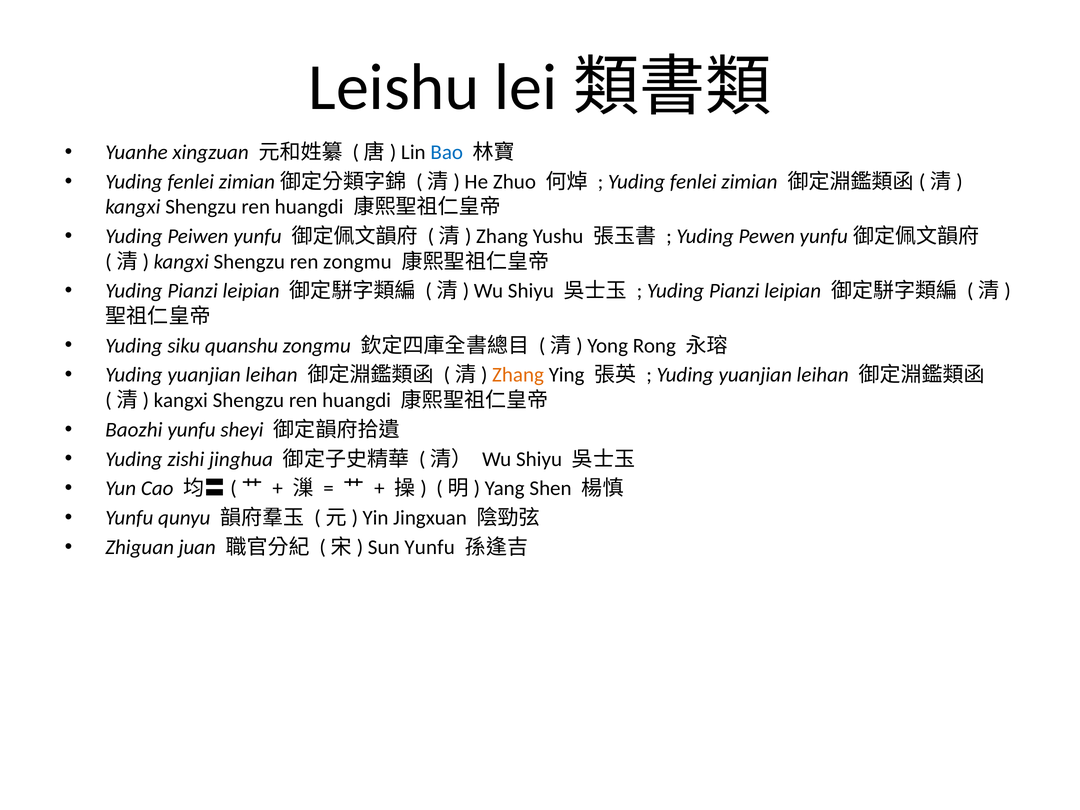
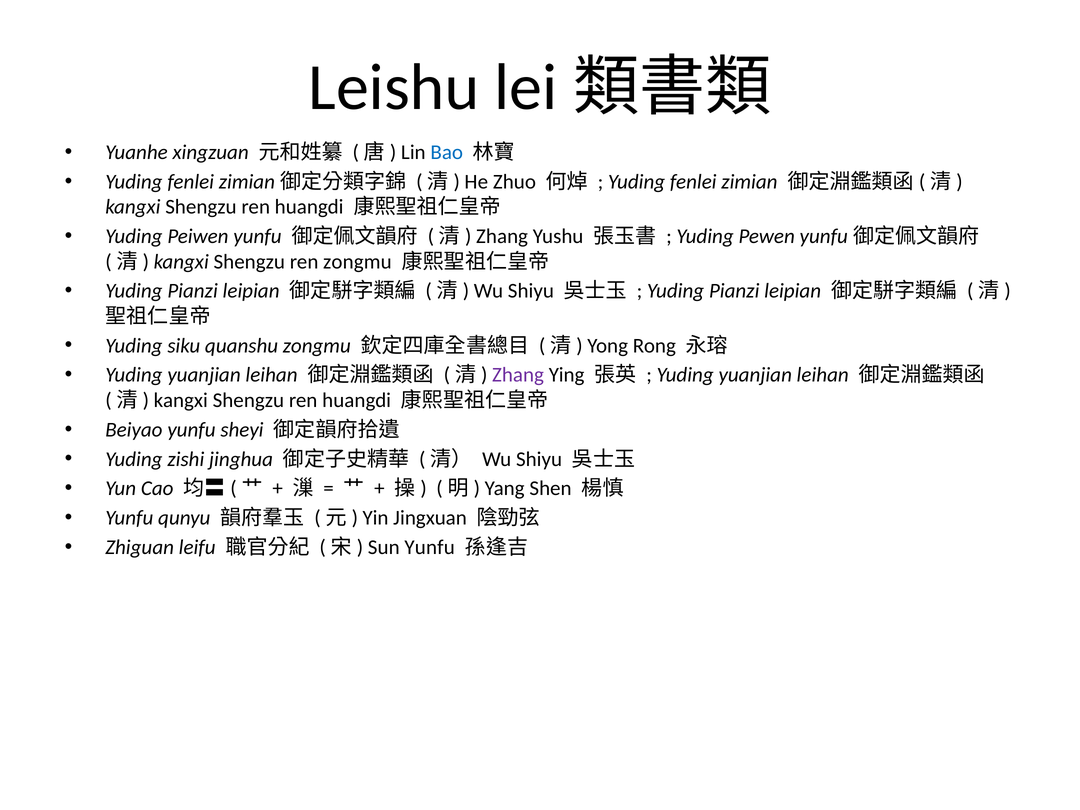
Zhang colour: orange -> purple (518, 375)
Baozhi: Baozhi -> Beiyao (134, 430)
juan: juan -> leifu (197, 547)
